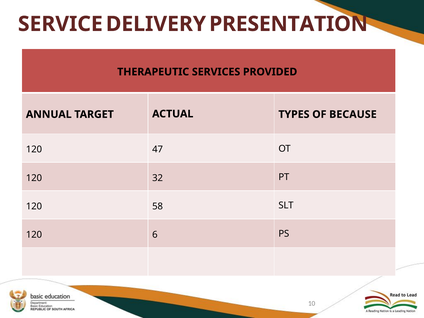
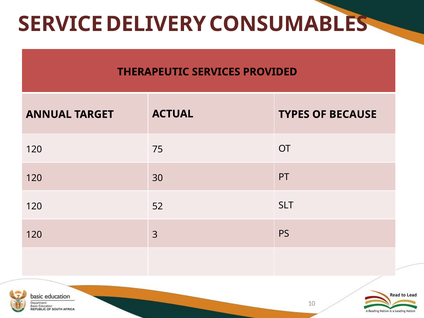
PRESENTATION: PRESENTATION -> CONSUMABLES (288, 24)
47: 47 -> 75 (158, 150)
32: 32 -> 30 (158, 178)
58: 58 -> 52 (158, 206)
6: 6 -> 3 (155, 235)
